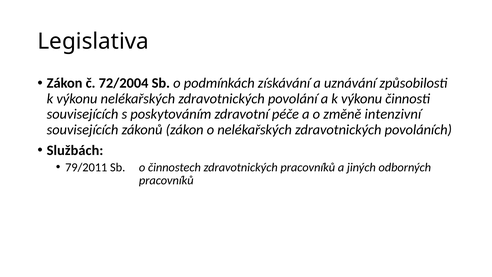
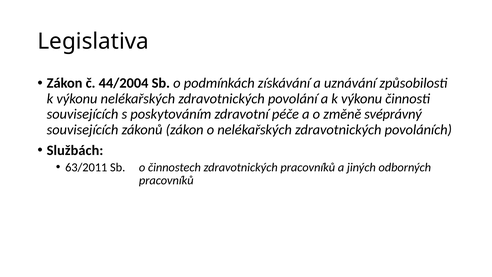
72/2004: 72/2004 -> 44/2004 (124, 83)
intenzivní: intenzivní -> svéprávný (393, 114)
79/2011: 79/2011 -> 63/2011 (86, 167)
